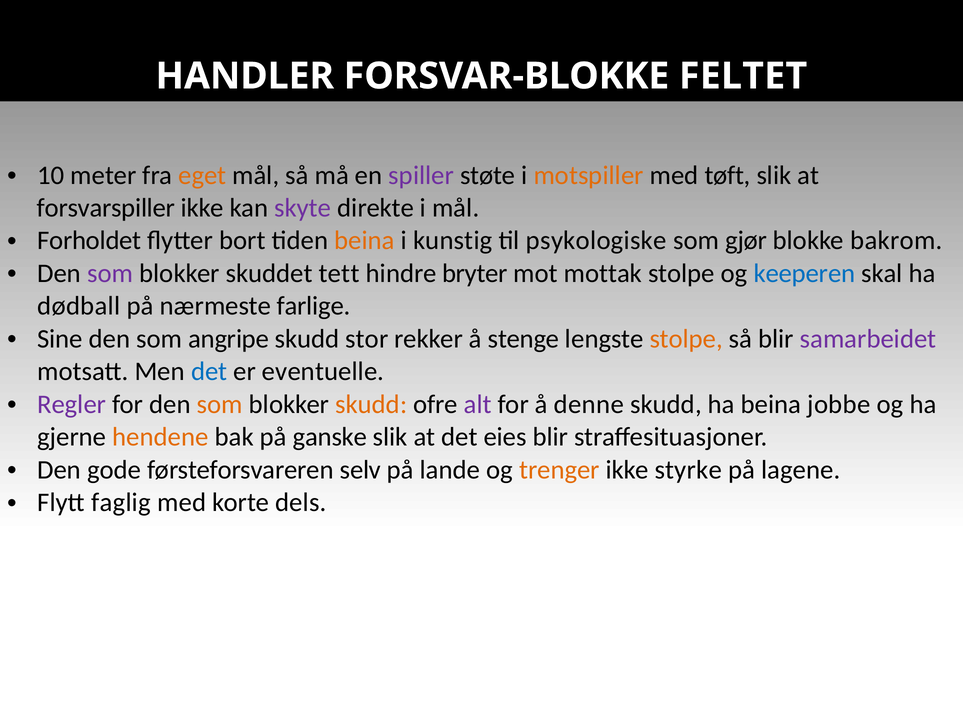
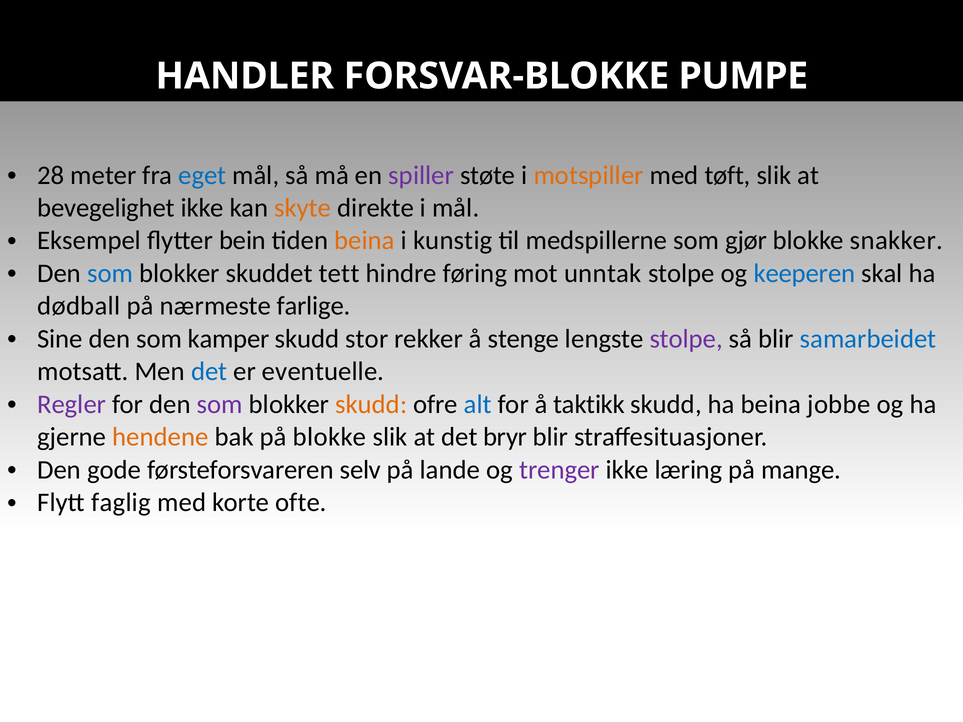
FELTET: FELTET -> PUMPE (743, 76)
10: 10 -> 28 (51, 175)
eget colour: orange -> blue (202, 175)
forsvarspiller: forsvarspiller -> bevegelighet (106, 208)
skyte colour: purple -> orange (303, 208)
Forholdet: Forholdet -> Eksempel (89, 241)
bort: bort -> bein (243, 241)
psykologiske: psykologiske -> medspillerne (596, 241)
bakrom: bakrom -> snakker (896, 241)
som colour: purple -> blue (110, 274)
bryter: bryter -> føring (475, 274)
mottak: mottak -> unntak (603, 274)
angripe: angripe -> kamper (229, 339)
stolpe colour: orange -> purple (686, 339)
samarbeidet colour: purple -> blue (868, 339)
som colour: orange -> purple (220, 405)
alt colour: purple -> blue (478, 405)
denne: denne -> taktikk (589, 405)
på ganske: ganske -> blokke (330, 437)
eies: eies -> bryr (505, 437)
trenger colour: orange -> purple (559, 470)
styrke: styrke -> læring (688, 470)
lagene: lagene -> mange (801, 470)
dels: dels -> ofte (301, 503)
